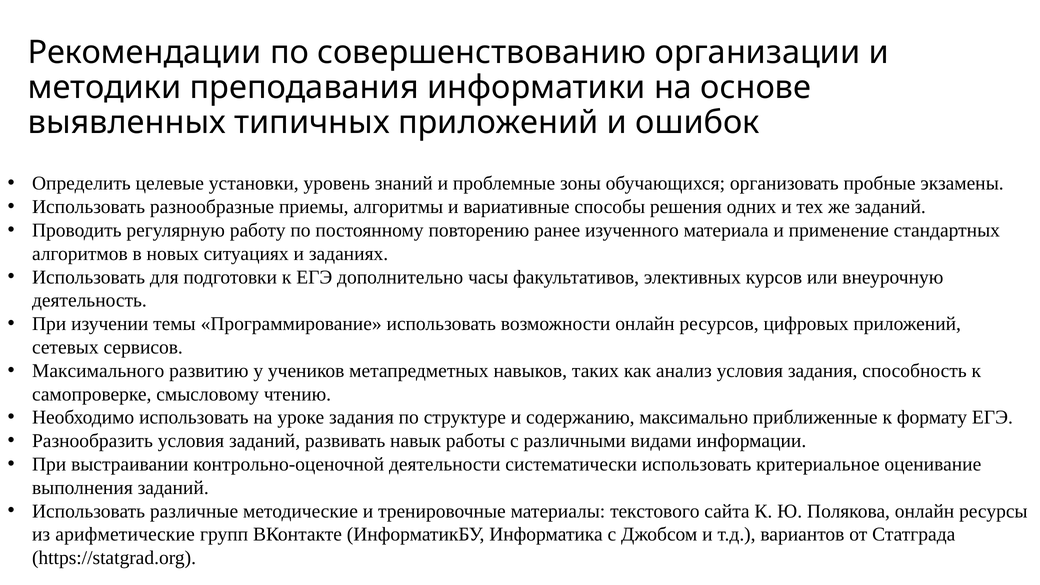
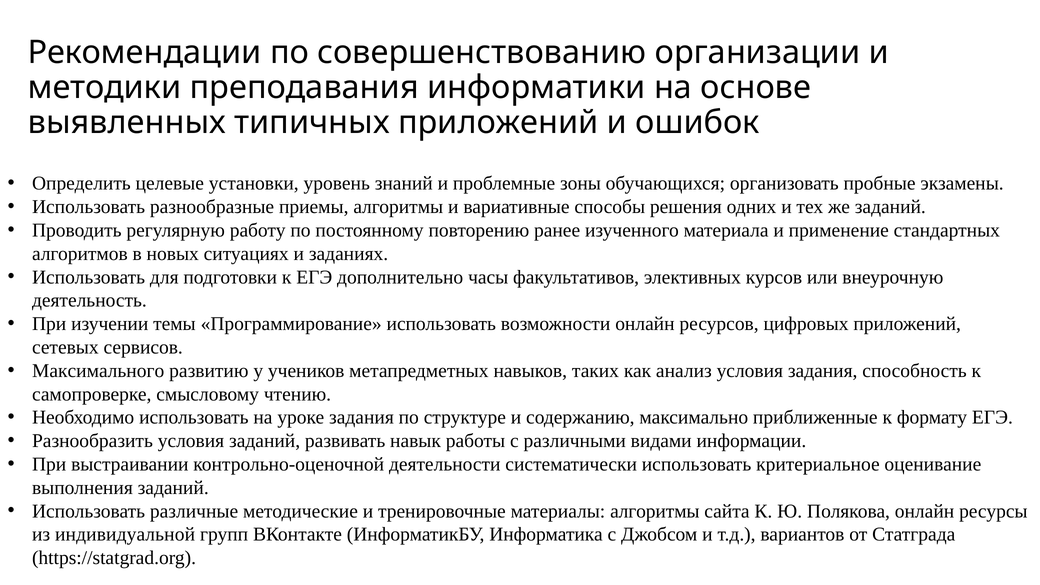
материалы текстового: текстового -> алгоритмы (655, 511)
арифметические: арифметические -> индивидуальной (125, 534)
